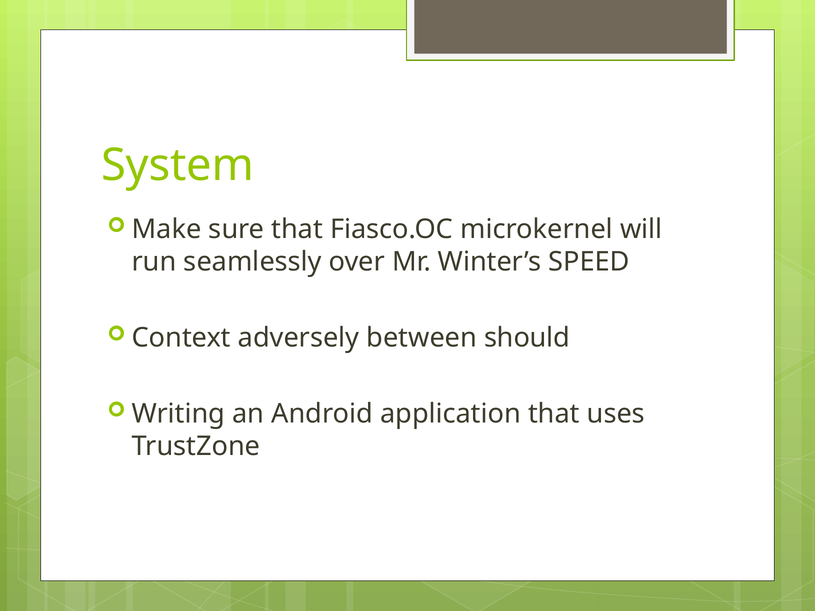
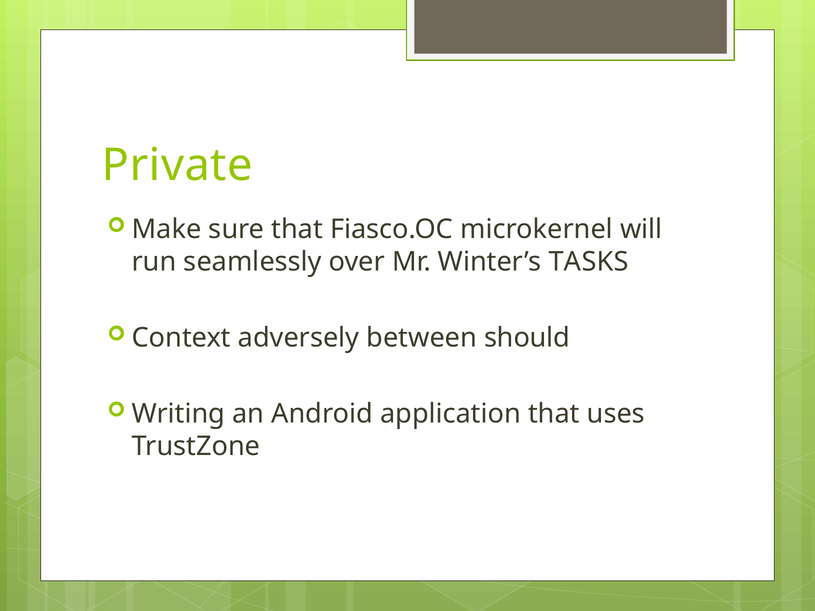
System: System -> Private (177, 165)
SPEED: SPEED -> TASKS (589, 262)
